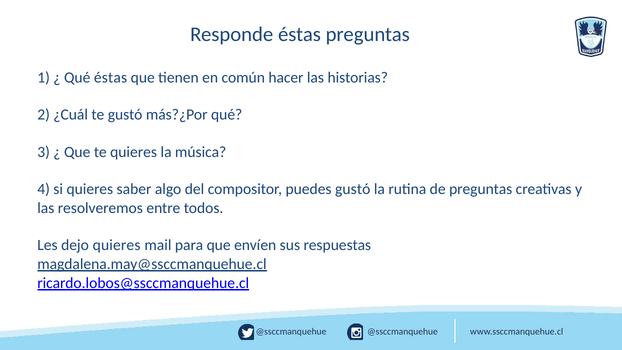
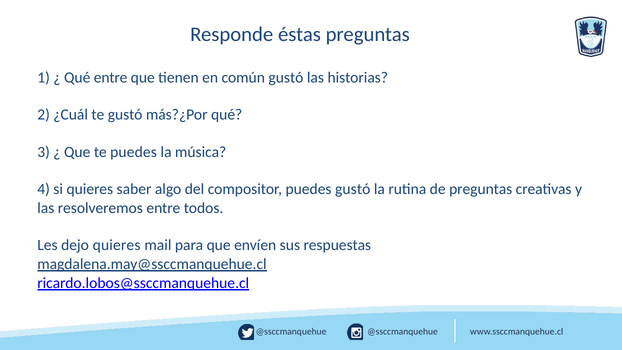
Qué éstas: éstas -> entre (111, 77)
común hacer: hacer -> gustó (286, 77)
te quieres: quieres -> puedes (134, 152)
